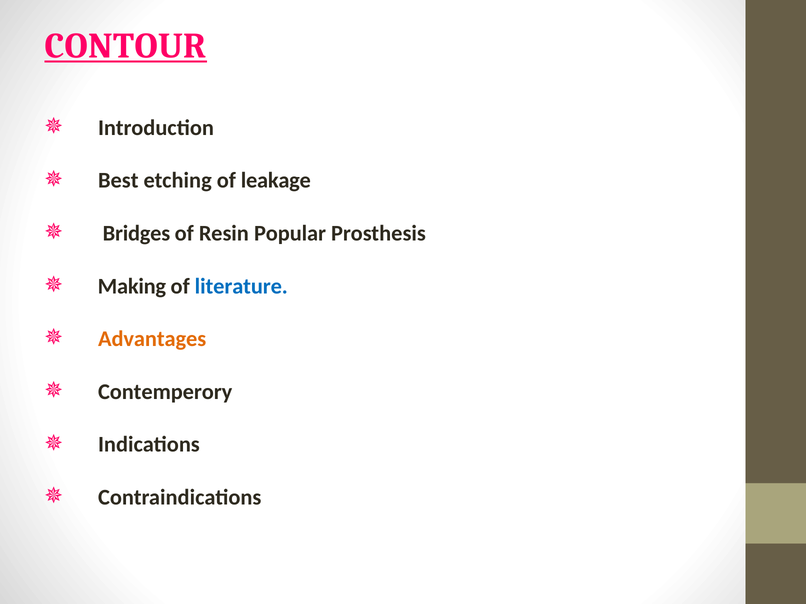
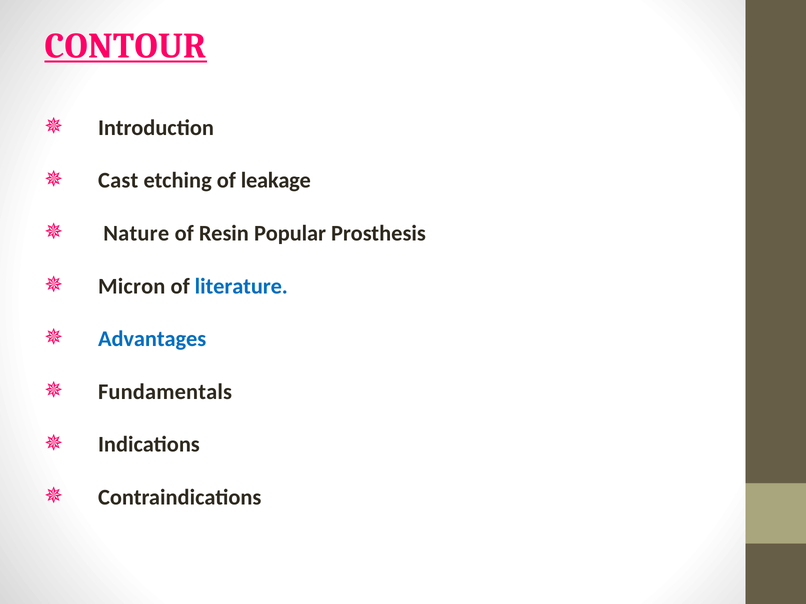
Best: Best -> Cast (118, 181)
Bridges: Bridges -> Nature (136, 234)
Making: Making -> Micron (132, 286)
Advantages colour: orange -> blue (152, 339)
Contemperory: Contemperory -> Fundamentals (165, 392)
